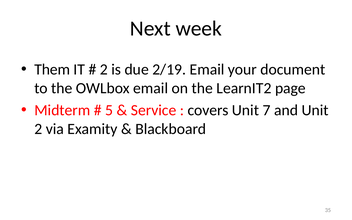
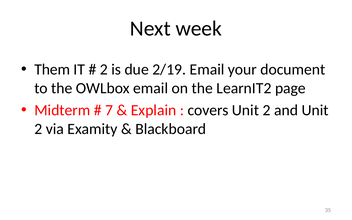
5: 5 -> 7 (109, 110)
Service: Service -> Explain (154, 110)
covers Unit 7: 7 -> 2 (267, 110)
